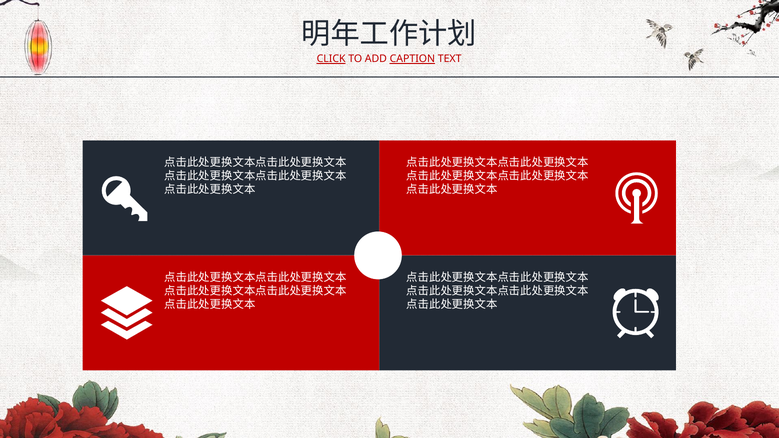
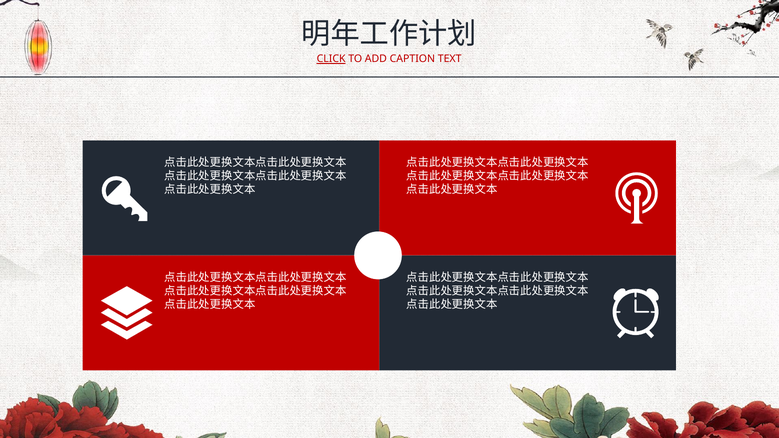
CAPTION underline: present -> none (412, 59)
